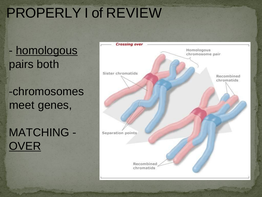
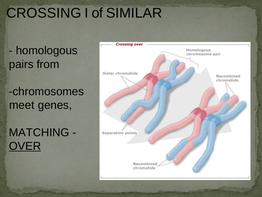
PROPERLY: PROPERLY -> CROSSING (44, 13)
REVIEW: REVIEW -> SIMILAR (134, 13)
homologous underline: present -> none (47, 51)
both: both -> from (48, 64)
